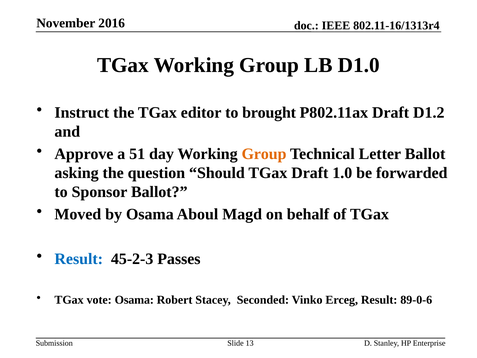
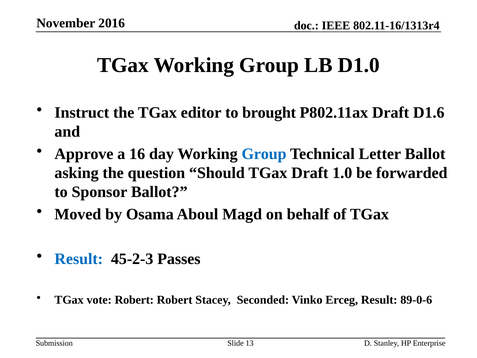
D1.2: D1.2 -> D1.6 (429, 112)
51: 51 -> 16 (137, 154)
Group colour: orange -> blue (264, 154)
vote Osama: Osama -> Robert (134, 300)
